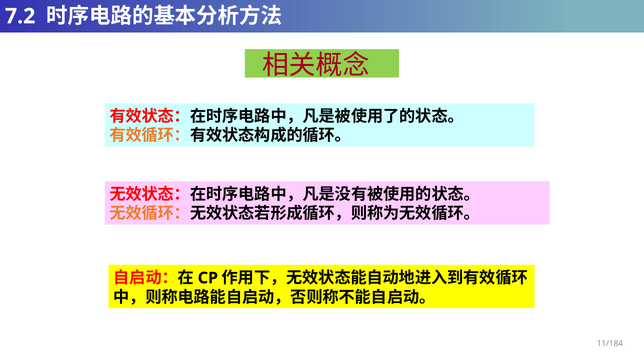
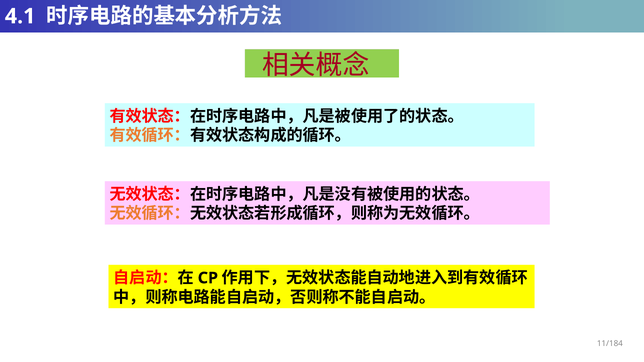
7.2: 7.2 -> 4.1 (20, 16)
